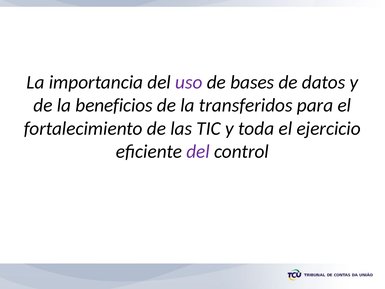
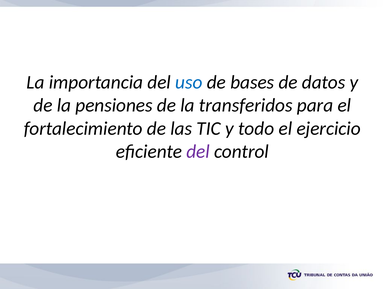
uso colour: purple -> blue (189, 82)
beneficios: beneficios -> pensiones (114, 105)
toda: toda -> todo (256, 128)
